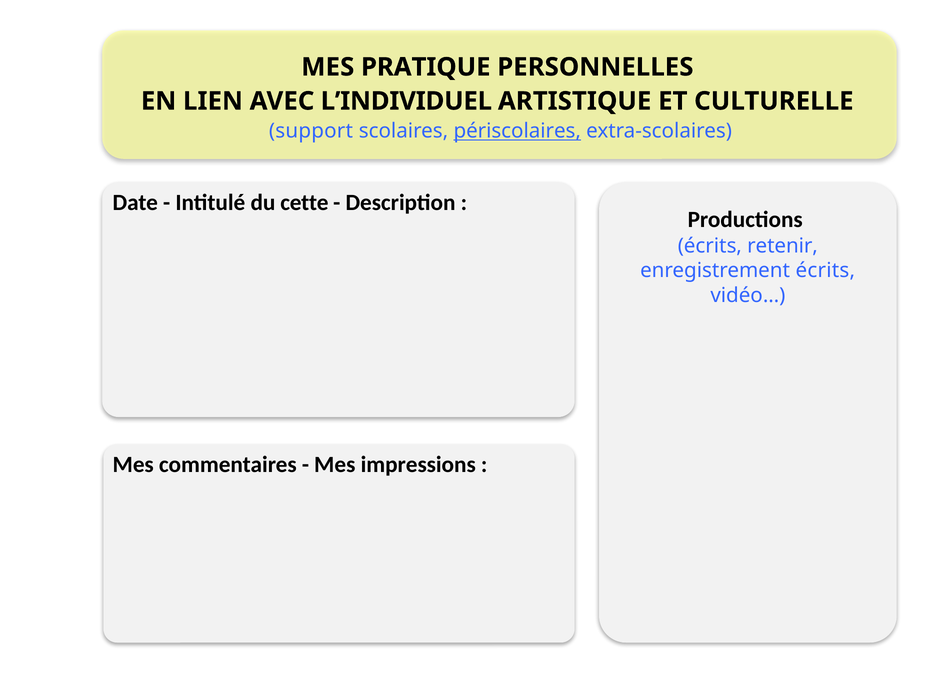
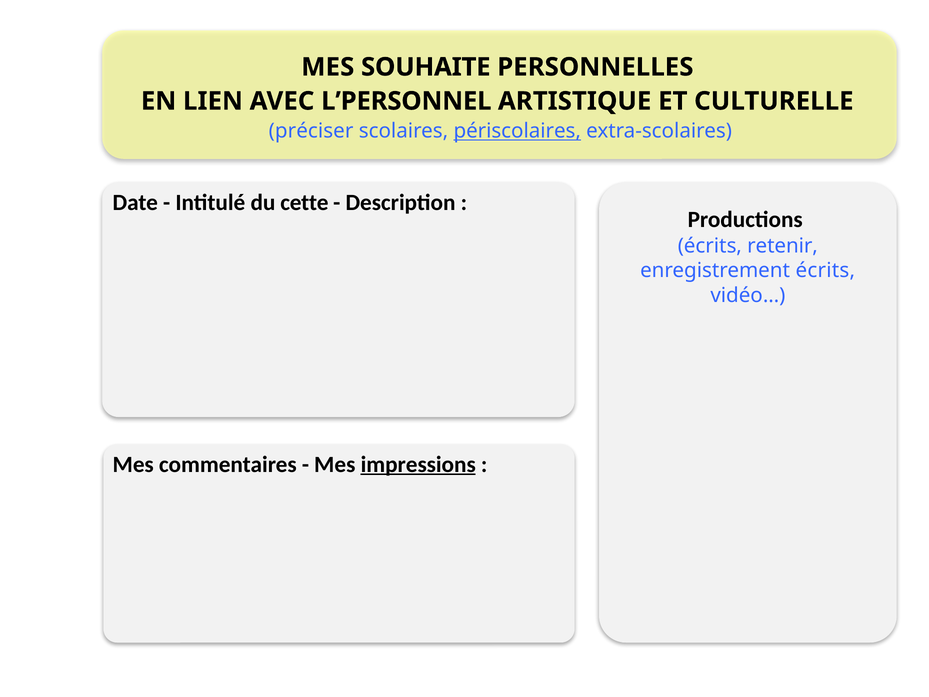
PRATIQUE: PRATIQUE -> SOUHAITE (426, 67)
L’INDIVIDUEL: L’INDIVIDUEL -> L’PERSONNEL (406, 101)
support: support -> préciser (311, 131)
impressions underline: none -> present (418, 464)
